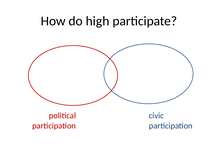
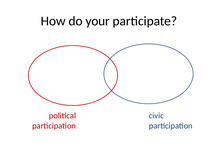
high: high -> your (98, 21)
